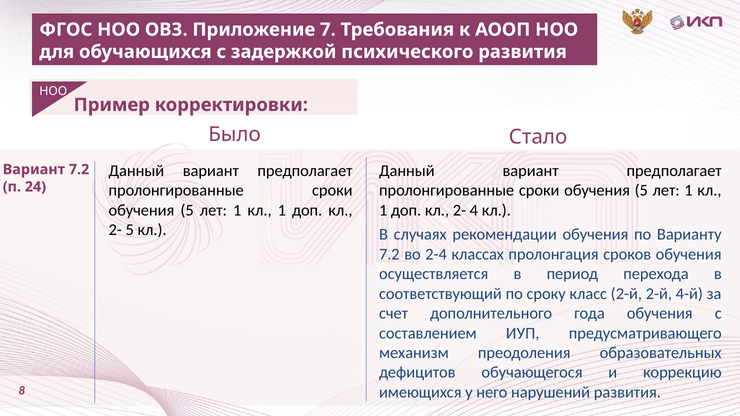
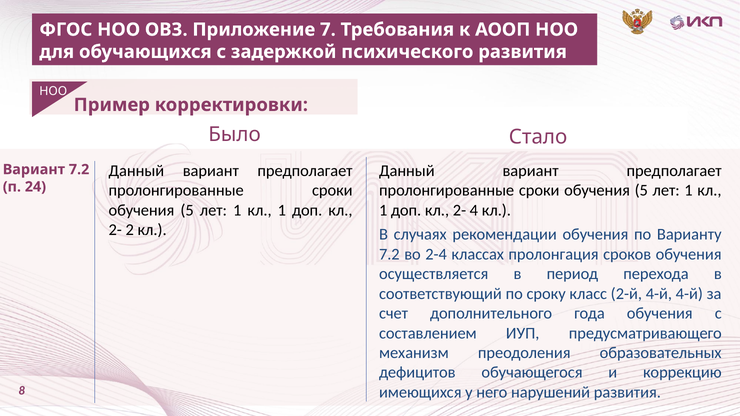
2- 5: 5 -> 2 (130, 230)
2-й 2-й: 2-й -> 4-й (659, 294)
